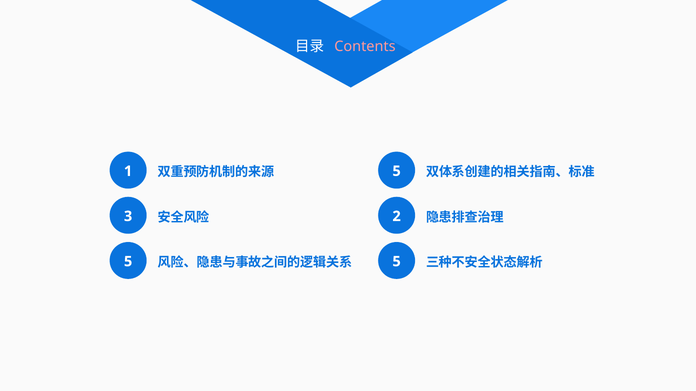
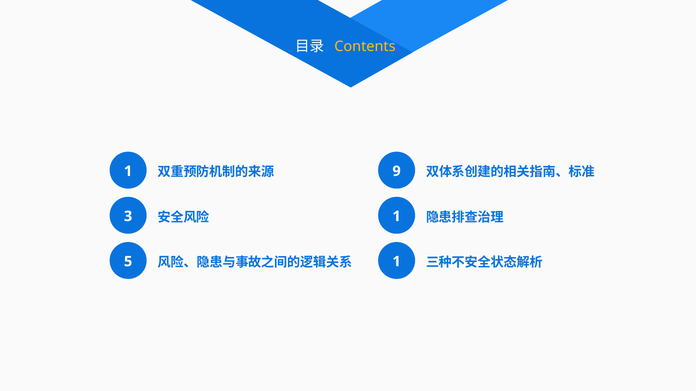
Contents colour: pink -> yellow (365, 46)
5: 5 -> 9 (397, 171)
2: 2 -> 1 (397, 217)
5: 5 -> 1 (397, 262)
